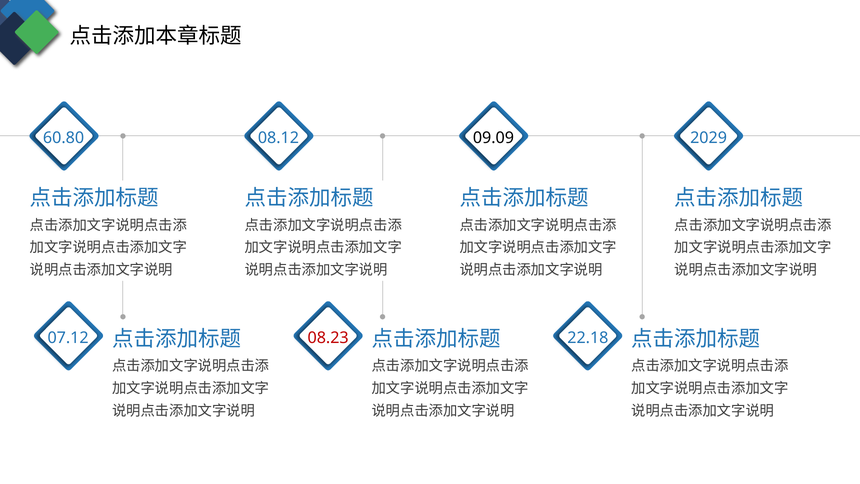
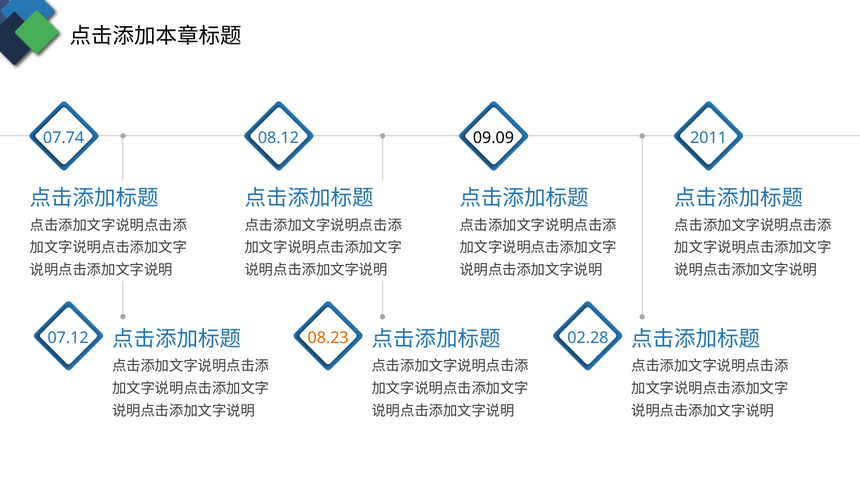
60.80: 60.80 -> 07.74 (64, 138)
2029: 2029 -> 2011 (709, 138)
08.23 colour: red -> orange (328, 338)
22.18: 22.18 -> 02.28 (588, 338)
